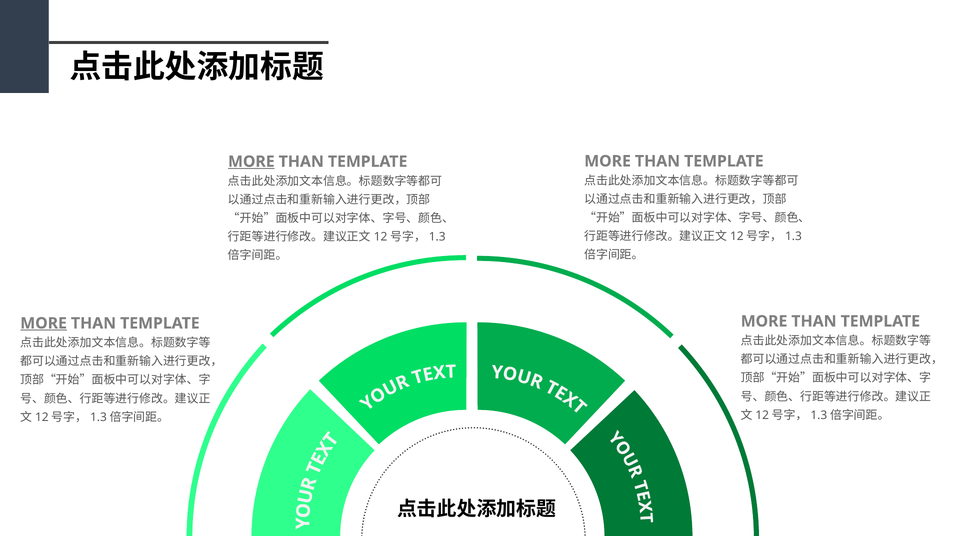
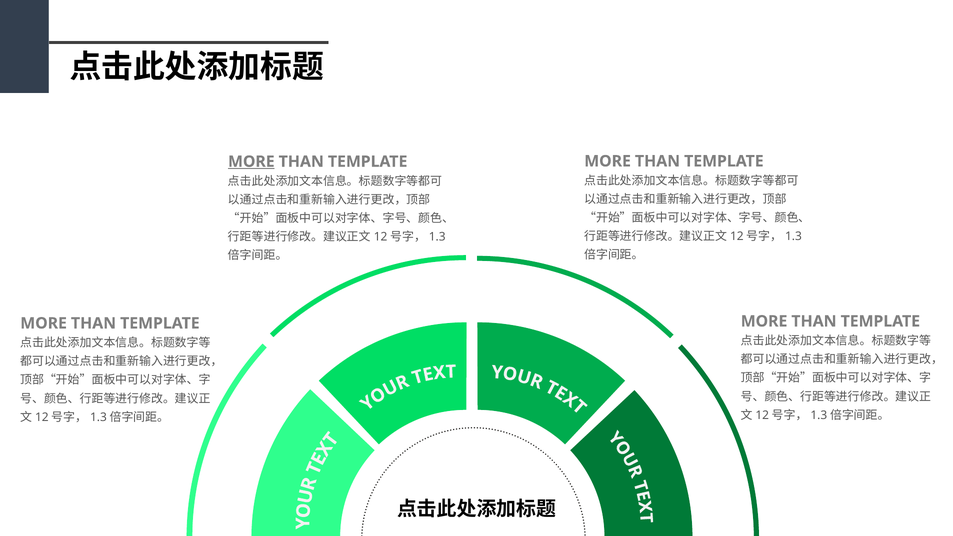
MORE underline: present -> none (44, 323)
